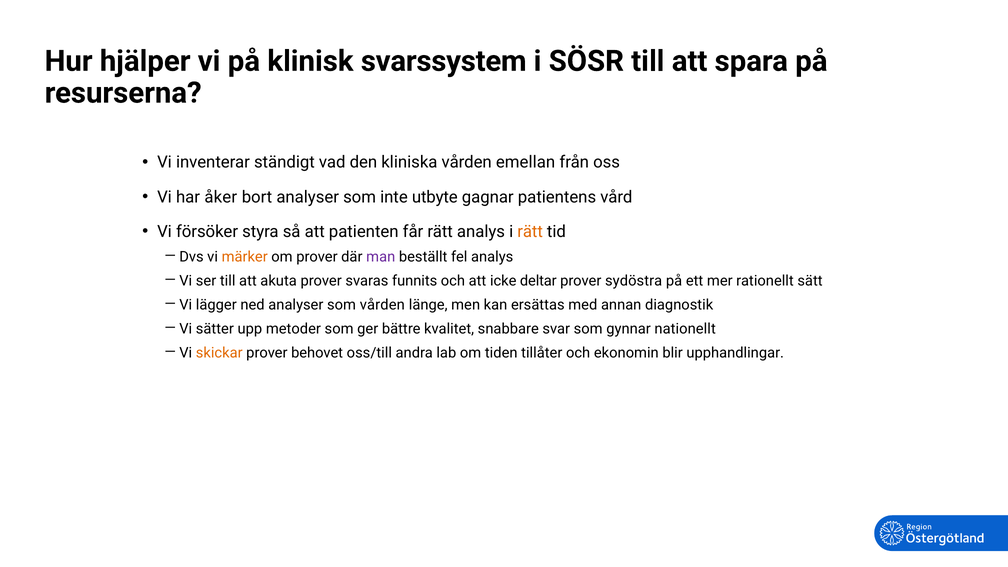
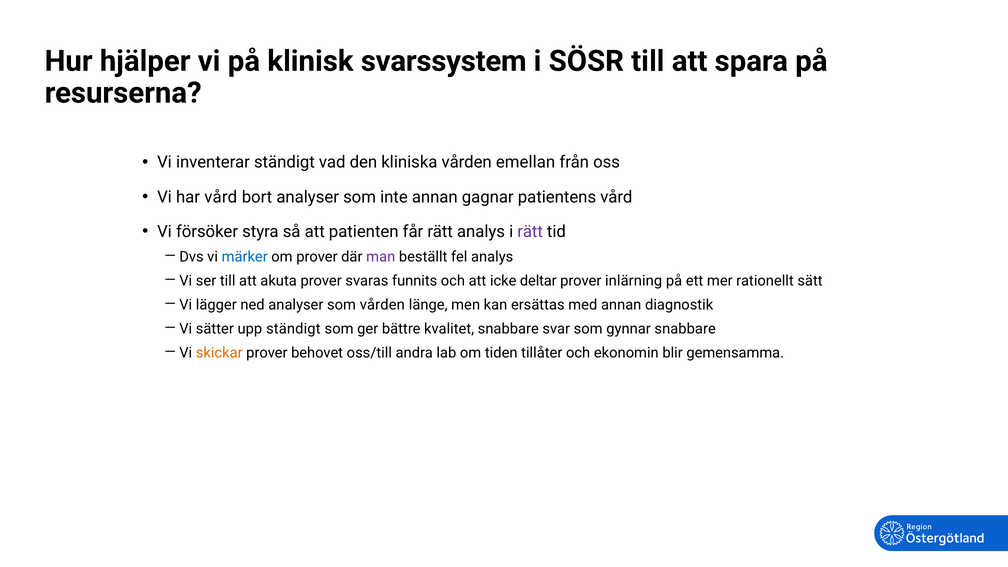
har åker: åker -> vård (221, 197)
inte utbyte: utbyte -> annan (435, 197)
rätt colour: orange -> purple (530, 232)
märker colour: orange -> blue (245, 257)
sydöstra: sydöstra -> inlärning (634, 281)
upp metoder: metoder -> ständigt (293, 329)
gynnar nationellt: nationellt -> snabbare (685, 329)
upphandlingar: upphandlingar -> gemensamma (735, 353)
